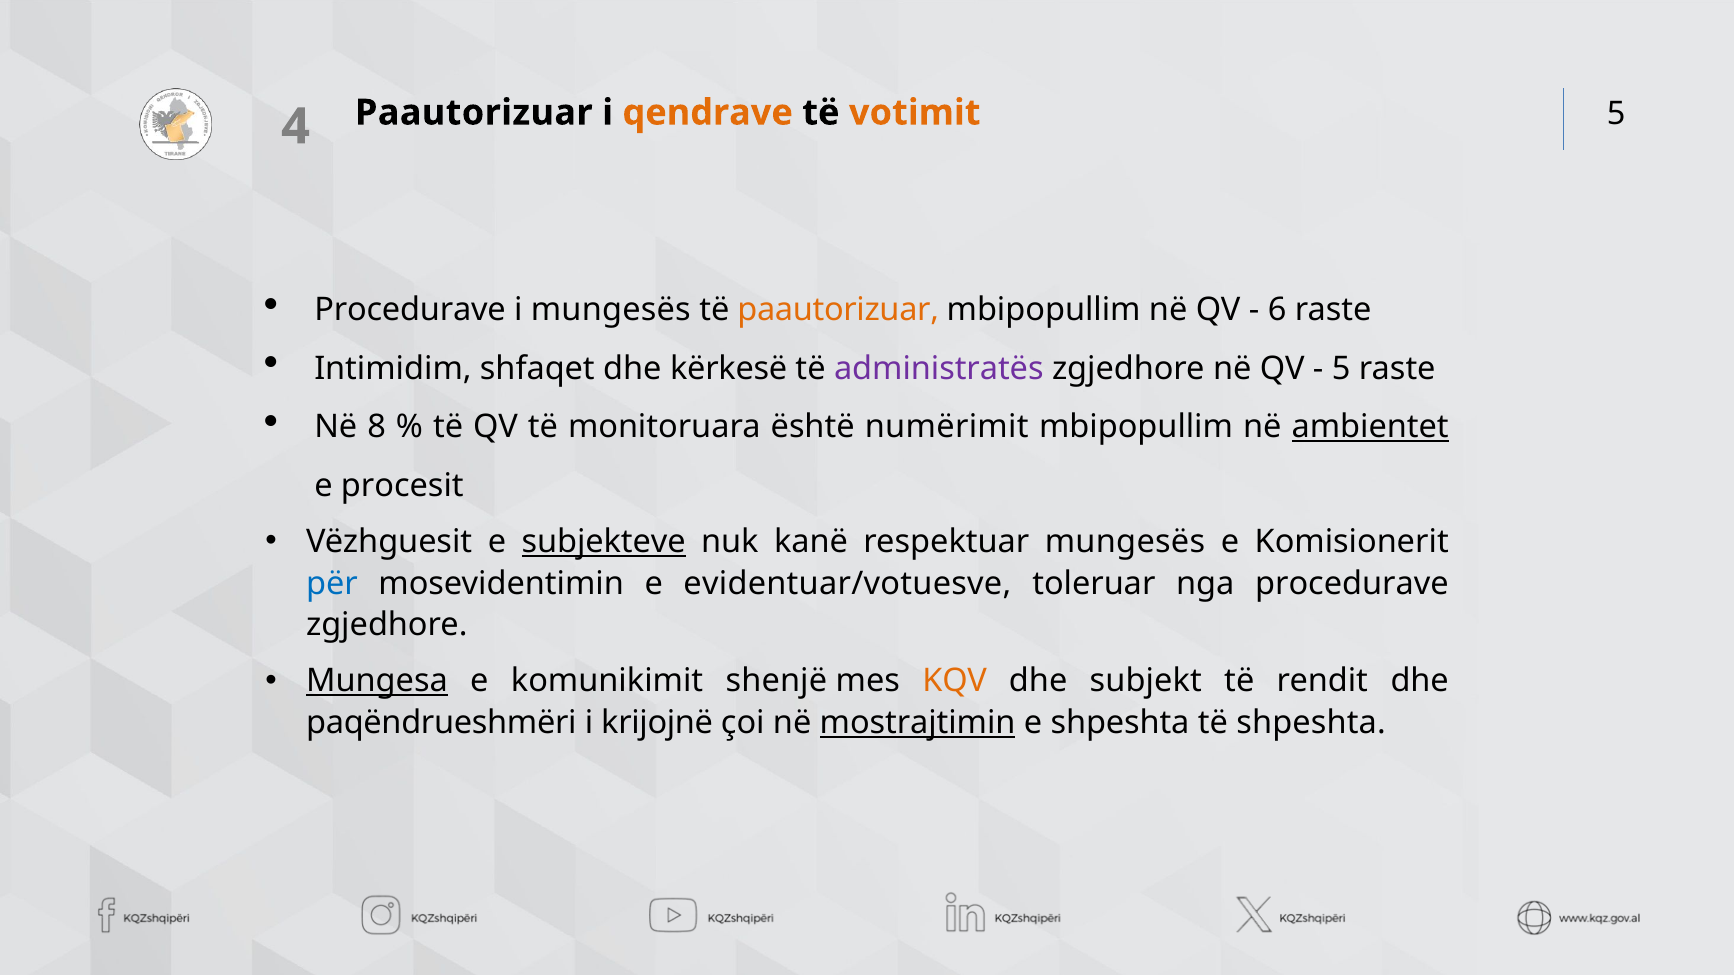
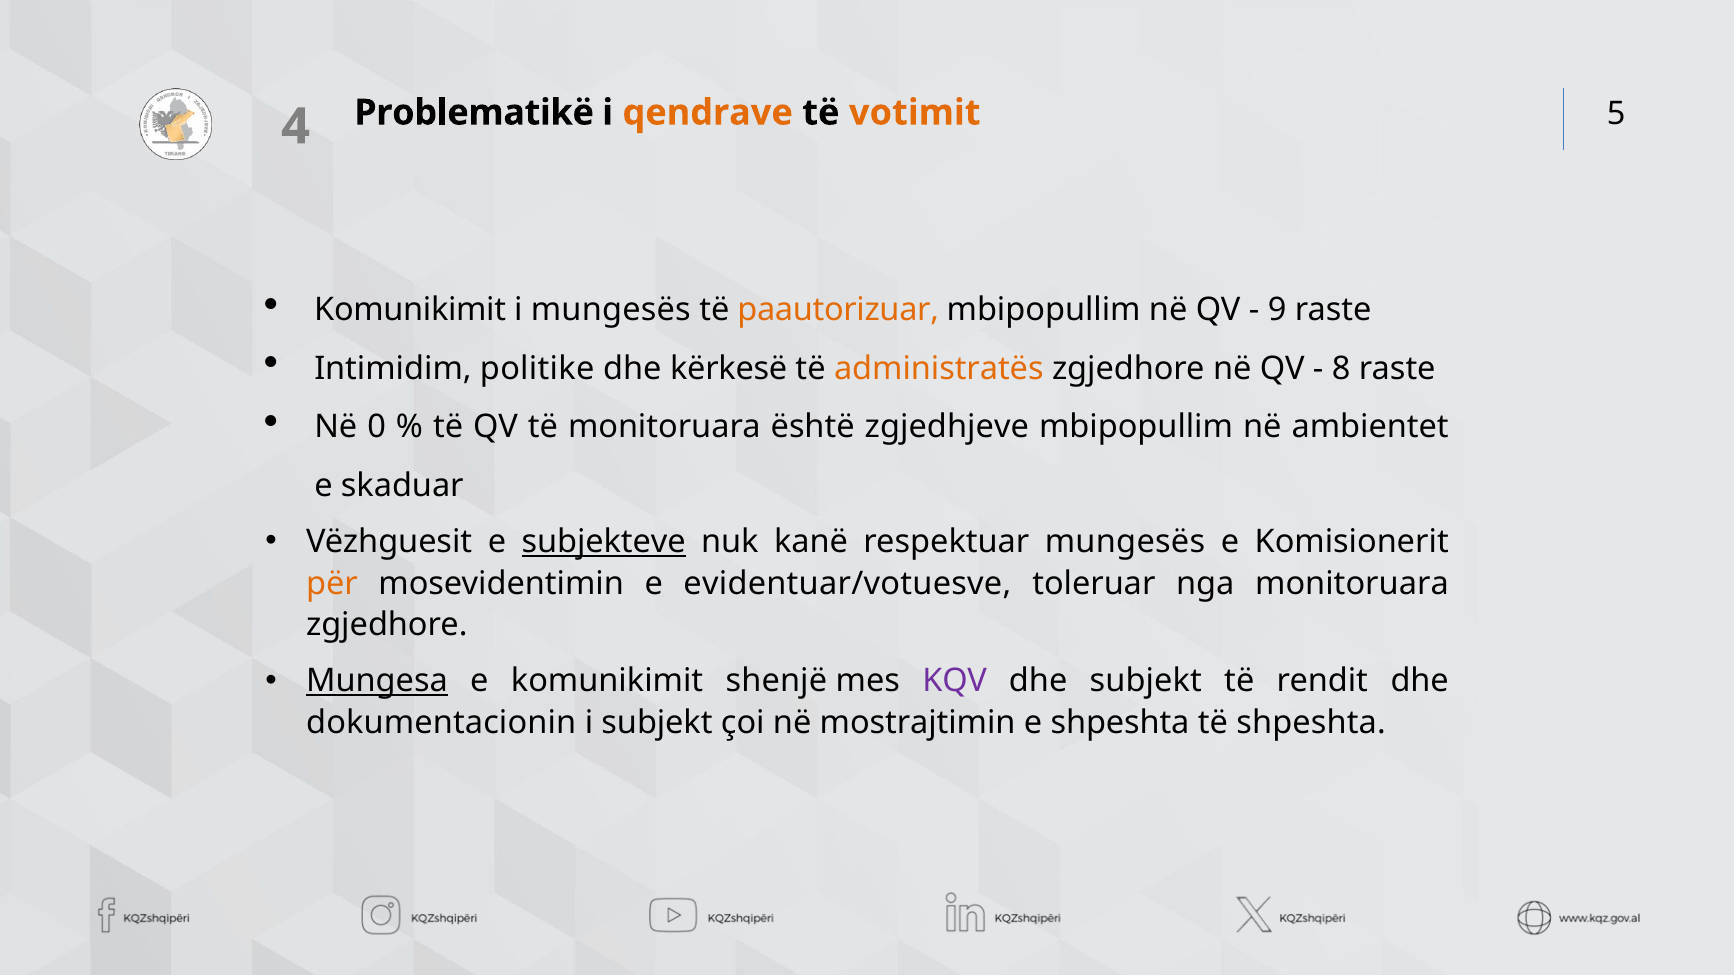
Paautorizuar: Paautorizuar -> Problematikë (474, 113)
Procedurave: Procedurave -> Komunikimit (410, 310)
6: 6 -> 9 (1277, 310)
shfaqet: shfaqet -> politike (537, 369)
administratës colour: purple -> orange (939, 369)
5: 5 -> 8 (1341, 369)
8: 8 -> 0 (377, 427)
numërimit: numërimit -> zgjedhjeve (947, 427)
ambientet underline: present -> none (1370, 427)
procesit: procesit -> skaduar (402, 486)
për colour: blue -> orange (332, 584)
nga procedurave: procedurave -> monitoruara (1352, 584)
KQV colour: orange -> purple (955, 681)
paqëndrueshmëri: paqëndrueshmëri -> dokumentacionin (441, 723)
i krijojnë: krijojnë -> subjekt (657, 723)
mostrajtimin underline: present -> none (918, 723)
